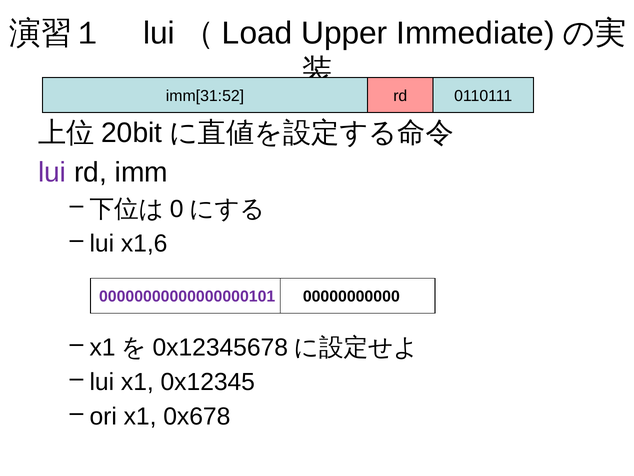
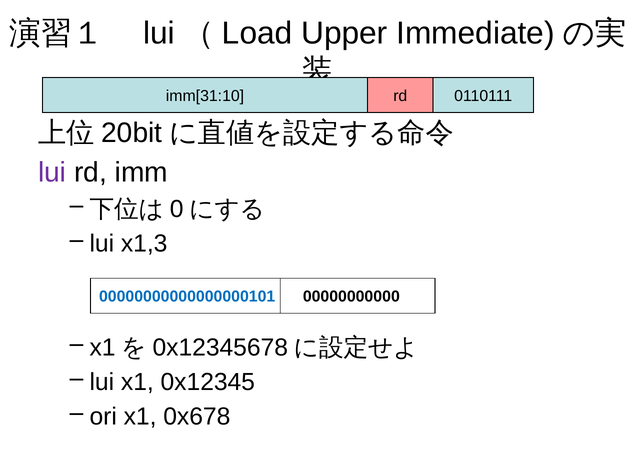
imm[31:52: imm[31:52 -> imm[31:10 (205, 96)
x1,6: x1,6 -> x1,3 (144, 243)
00000000000000000101 colour: purple -> blue (187, 296)
